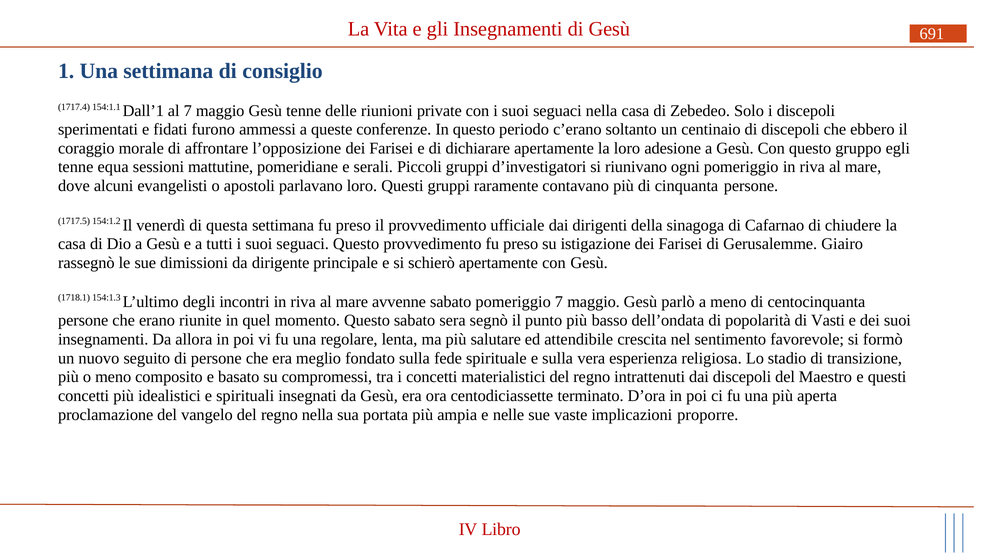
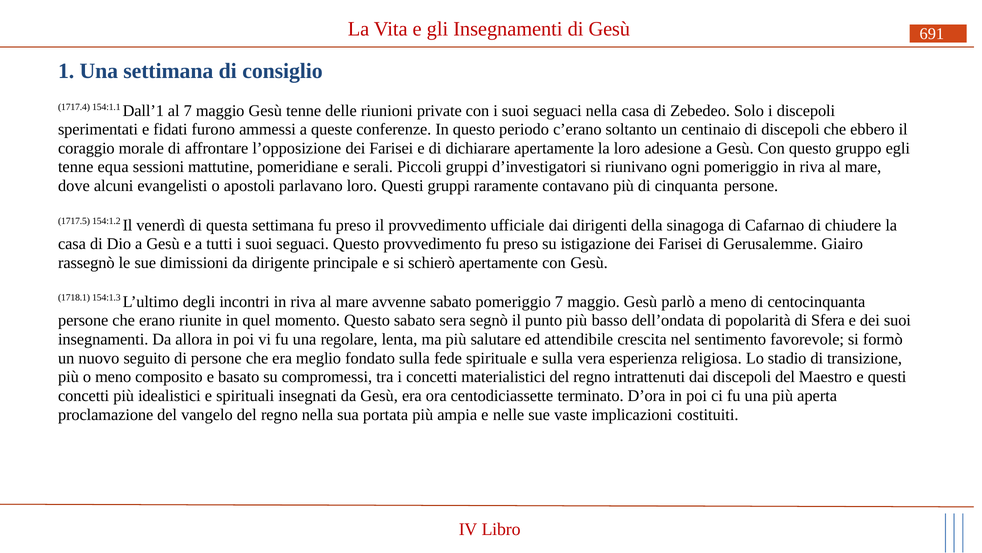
Vasti: Vasti -> Sfera (828, 321)
proporre: proporre -> costituiti (708, 415)
